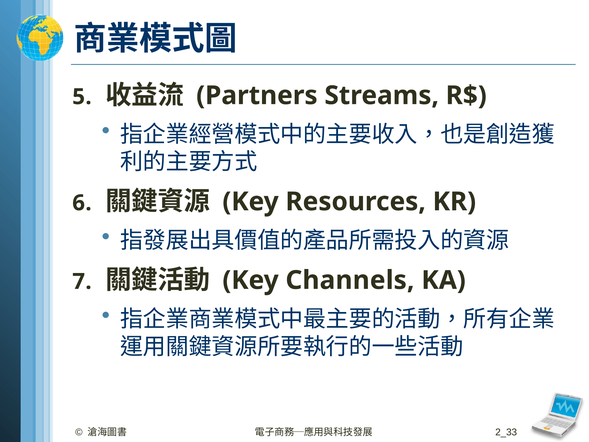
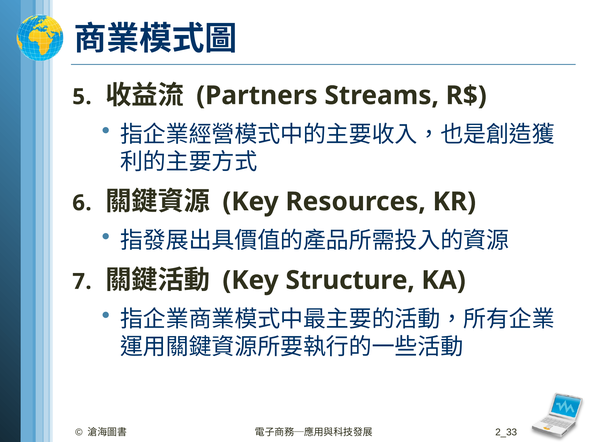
Channels: Channels -> Structure (350, 280)
